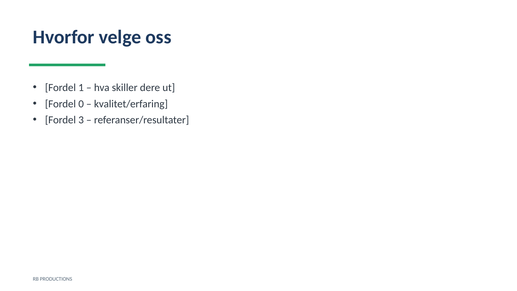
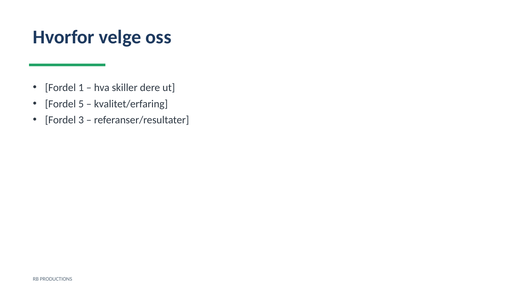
0: 0 -> 5 (81, 104)
